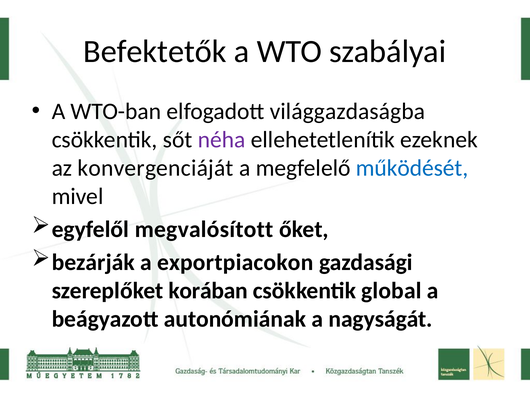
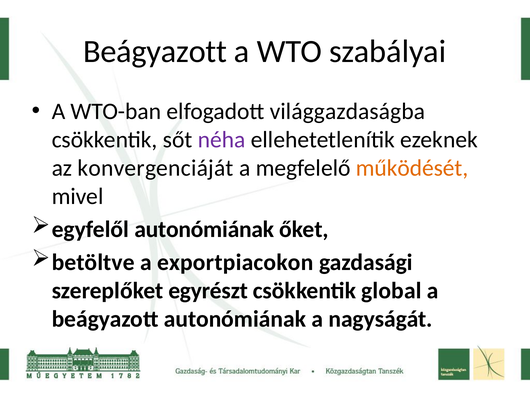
Befektetők: Befektetők -> Beágyazott (155, 51)
működését colour: blue -> orange (412, 168)
egyfelől megvalósított: megvalósított -> autonómiának (204, 229)
bezárják: bezárják -> betöltve (93, 262)
korában: korában -> egyrészt (208, 290)
